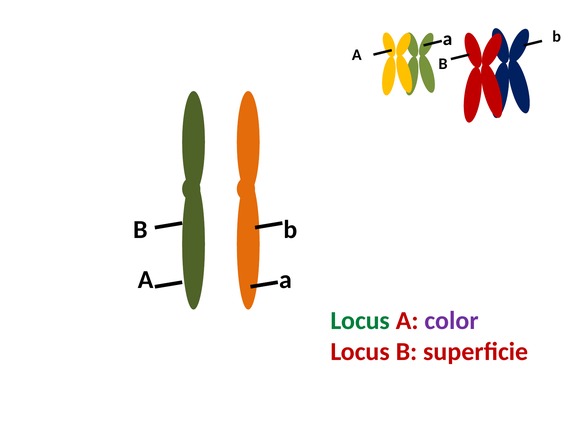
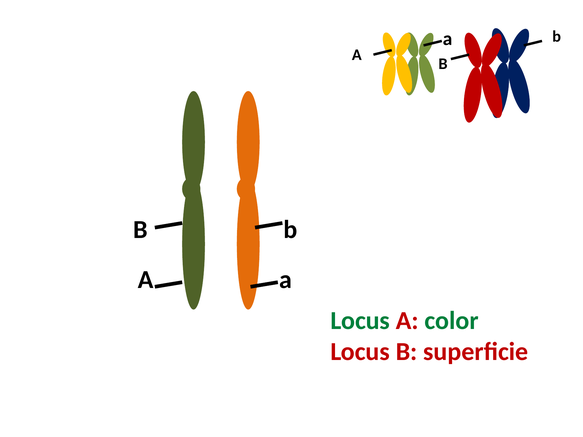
color colour: purple -> green (452, 321)
